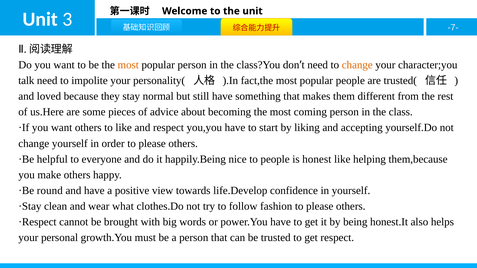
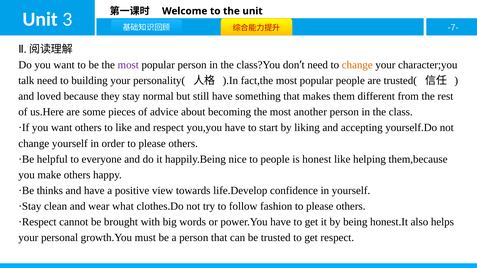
most colour: orange -> purple (128, 65)
impolite: impolite -> building (90, 81)
coming: coming -> another (310, 112)
round: round -> thinks (50, 191)
